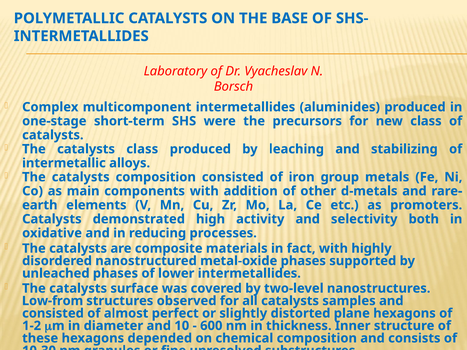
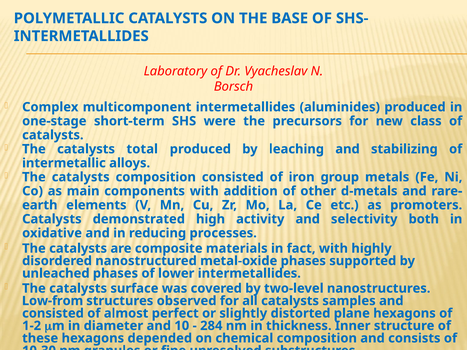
catalysts class: class -> total (142, 149)
600: 600 -> 284 (211, 326)
